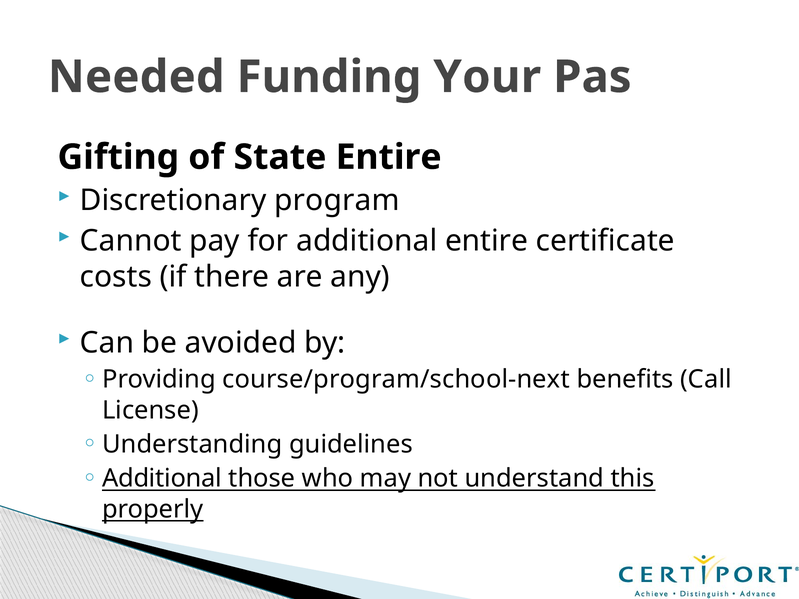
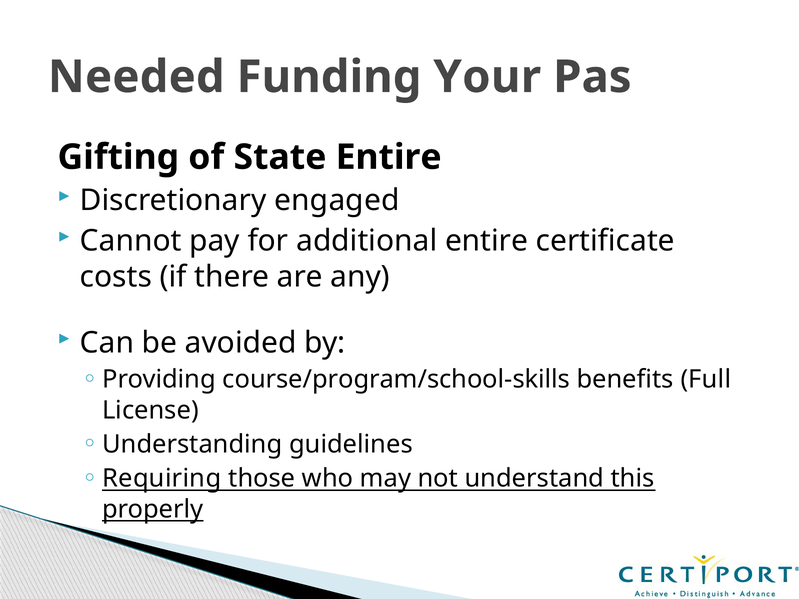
program: program -> engaged (337, 201)
course/program/school-next: course/program/school-next -> course/program/school-skills (396, 380)
Call: Call -> Full (706, 380)
Additional: Additional -> Requiring (162, 479)
